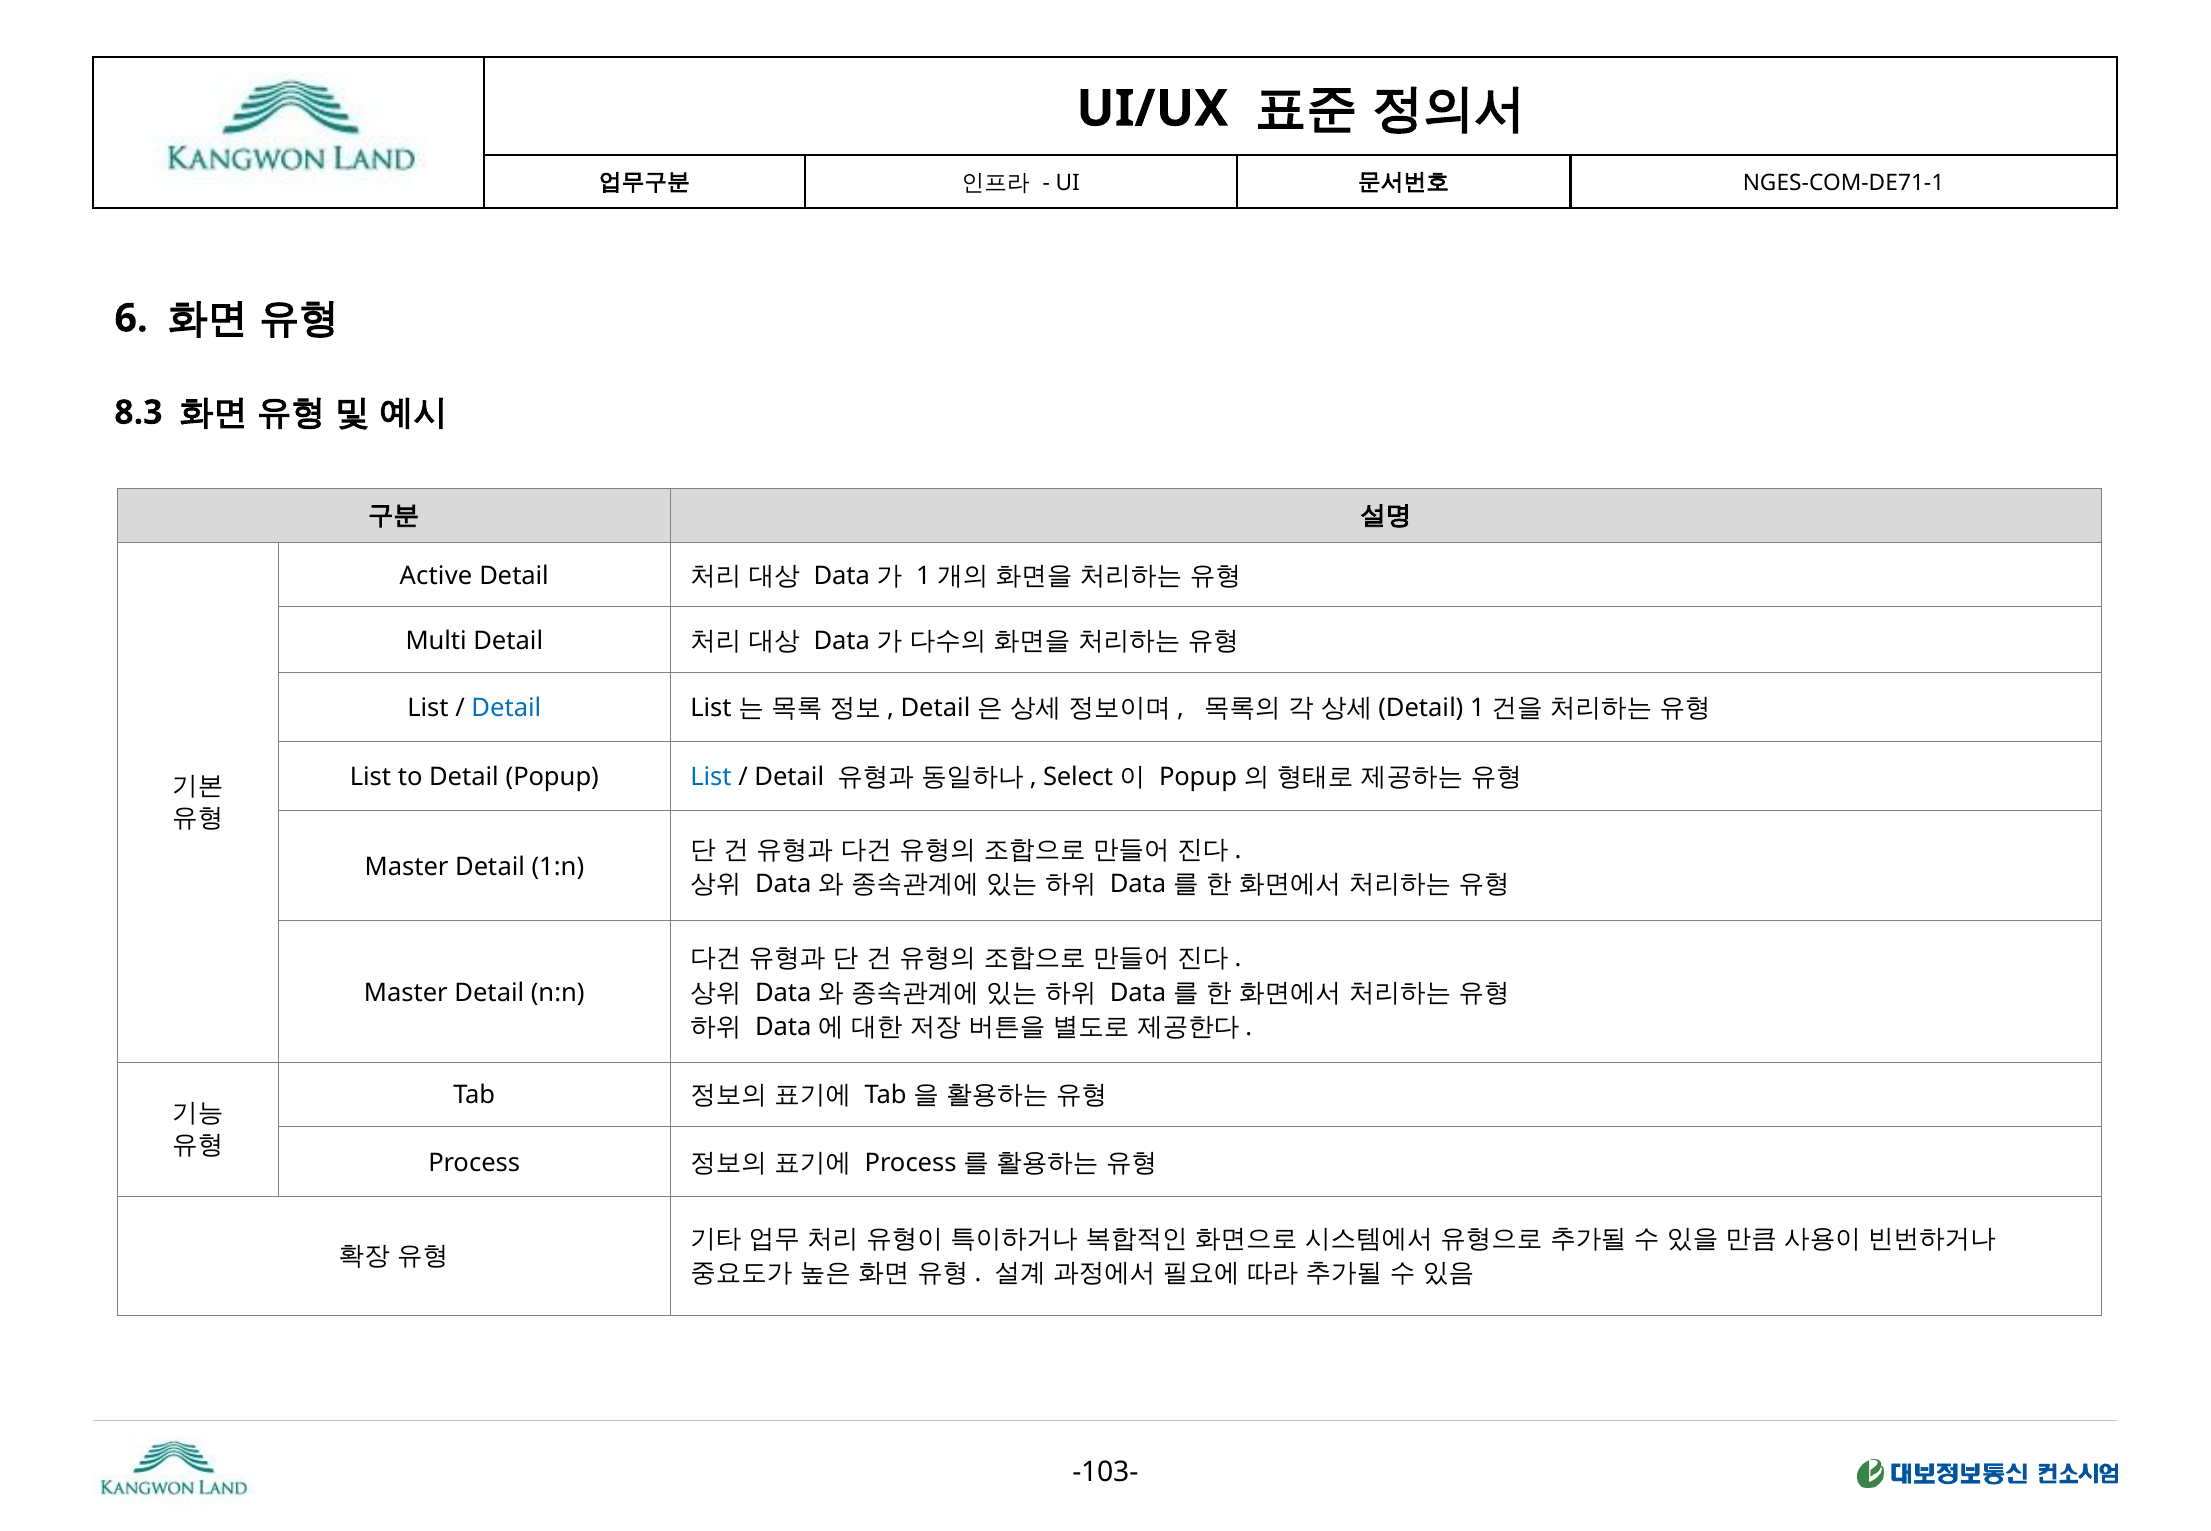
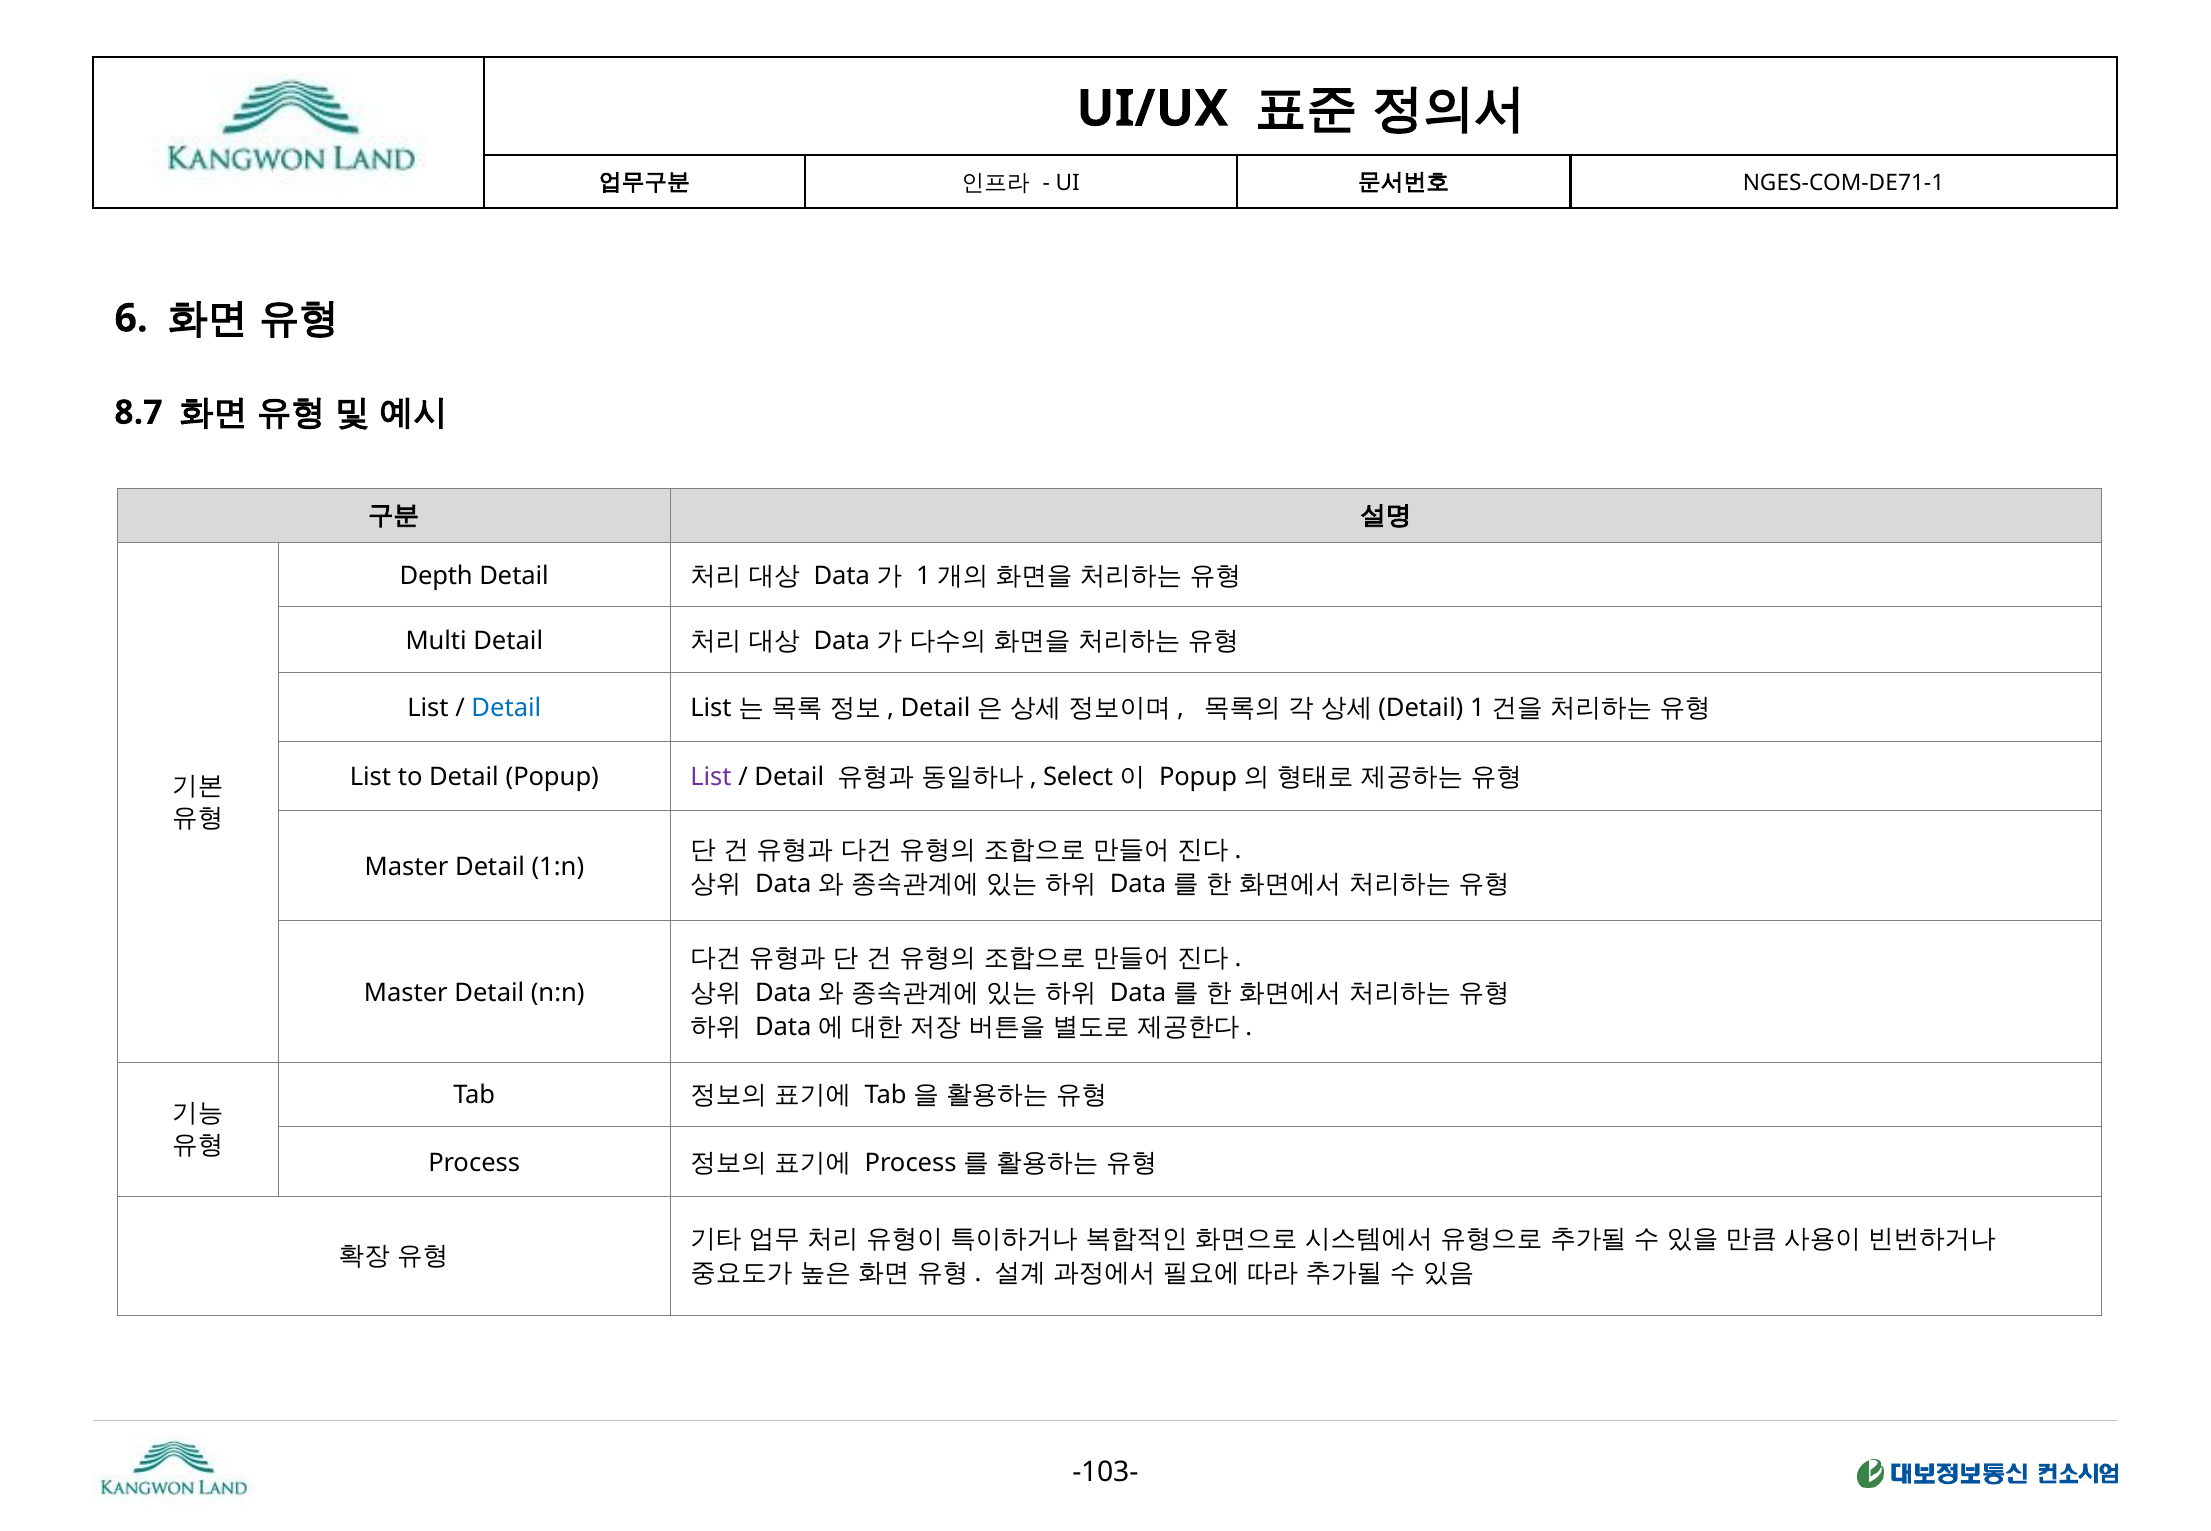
8.3: 8.3 -> 8.7 (138, 412)
Active: Active -> Depth (436, 576)
List colour: blue -> purple (711, 777)
